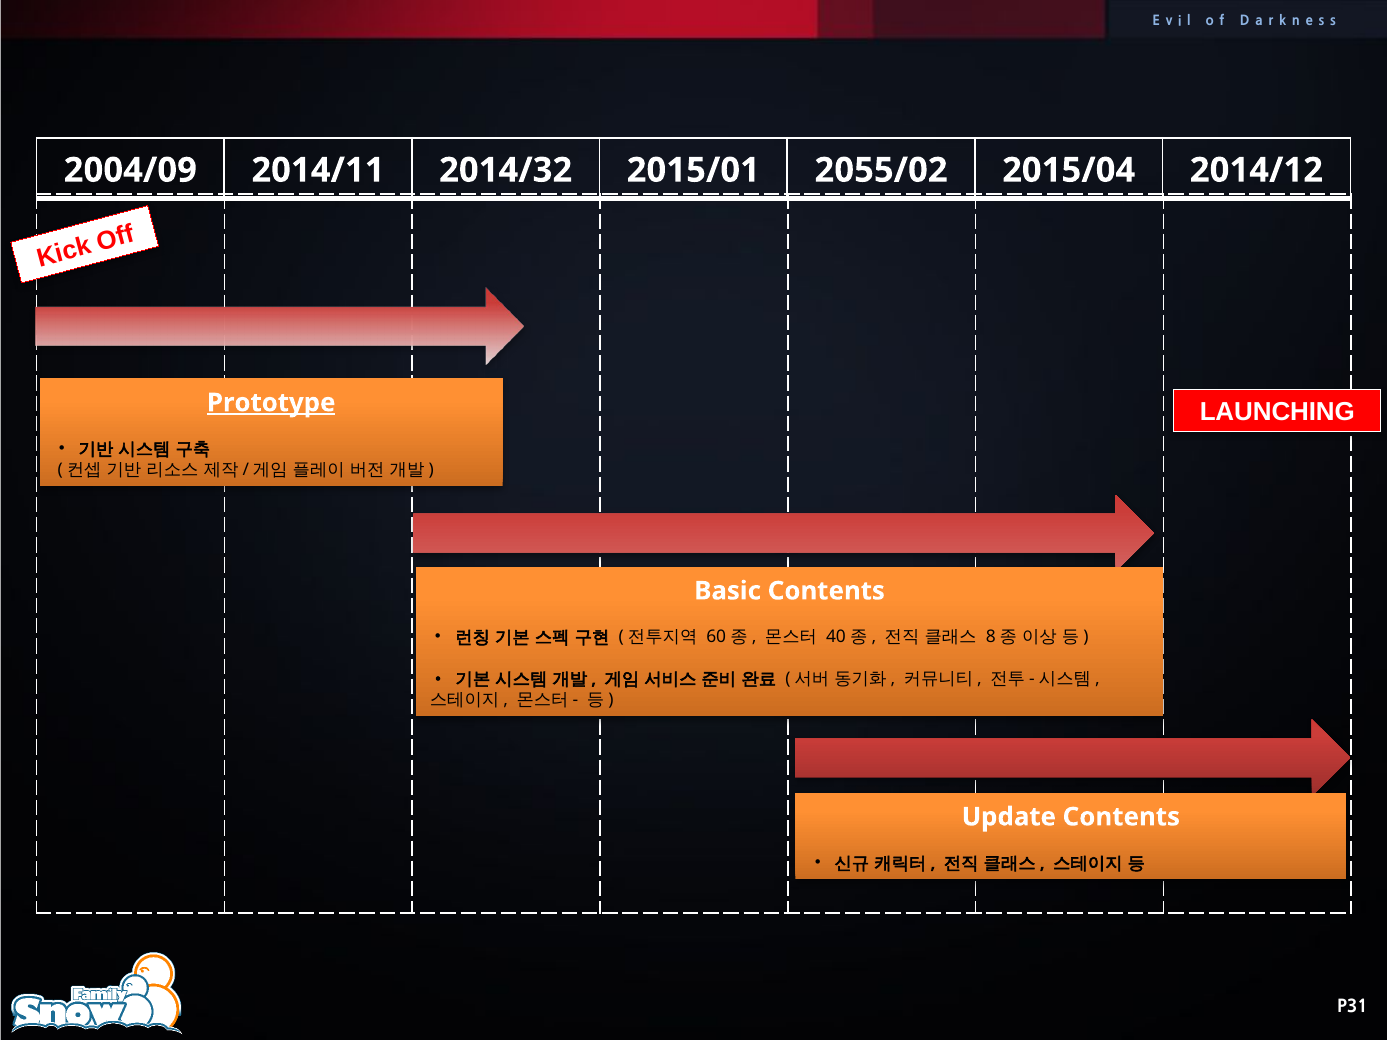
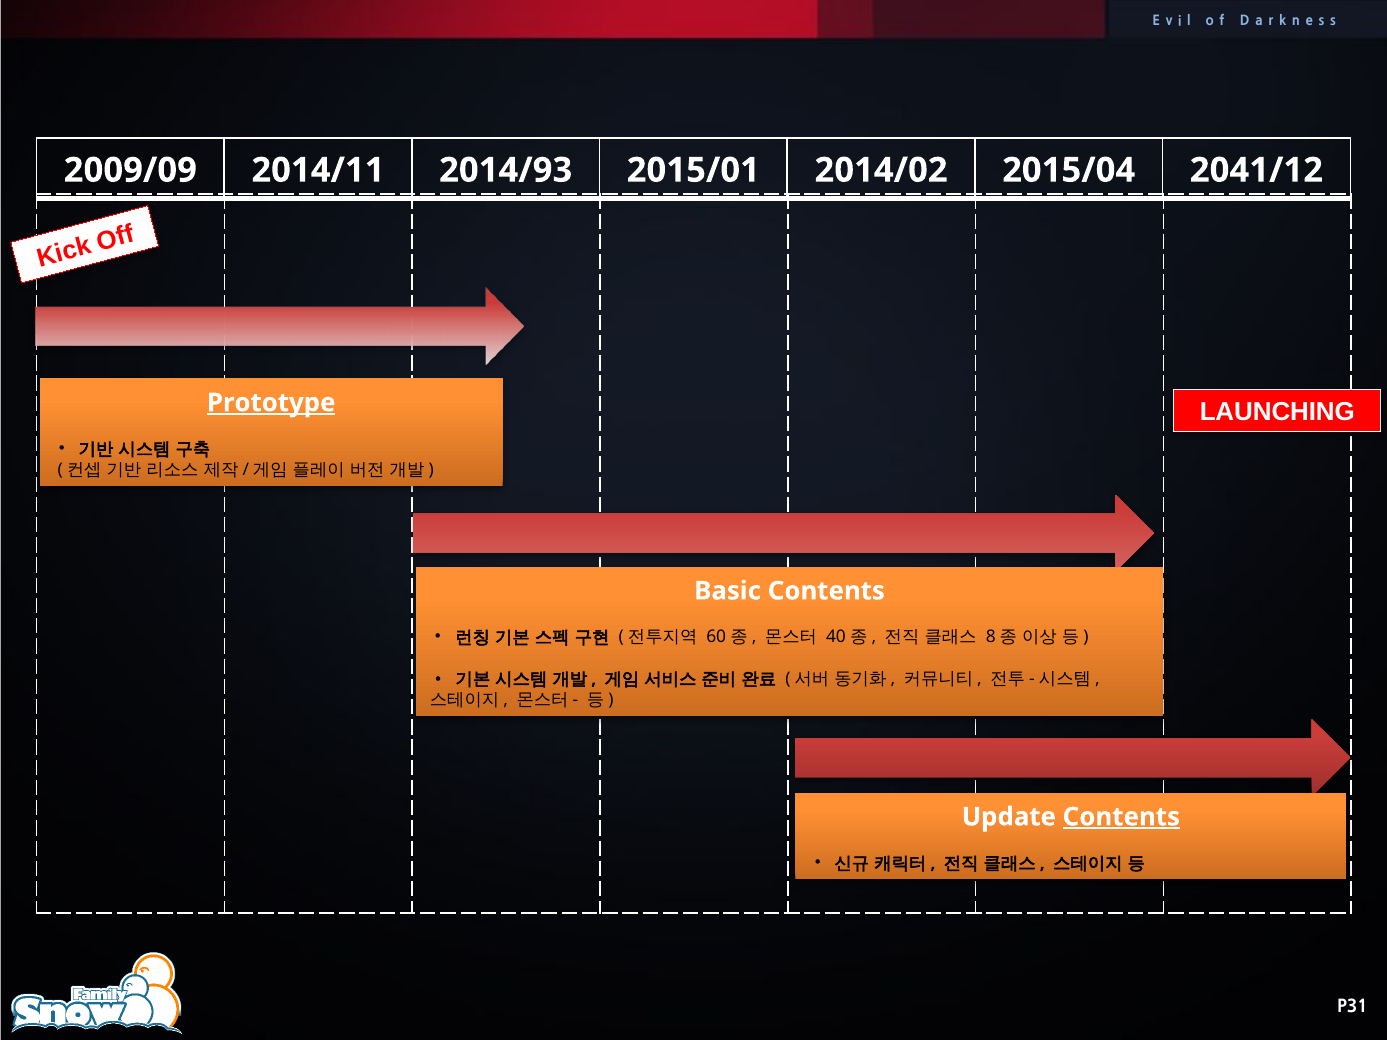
2004/09: 2004/09 -> 2009/09 (130, 170)
2014/32: 2014/32 -> 2014/93 (506, 170)
2055/02: 2055/02 -> 2014/02 (881, 170)
2014/12: 2014/12 -> 2041/12 (1256, 170)
Contents underline: none -> present (1121, 817)
